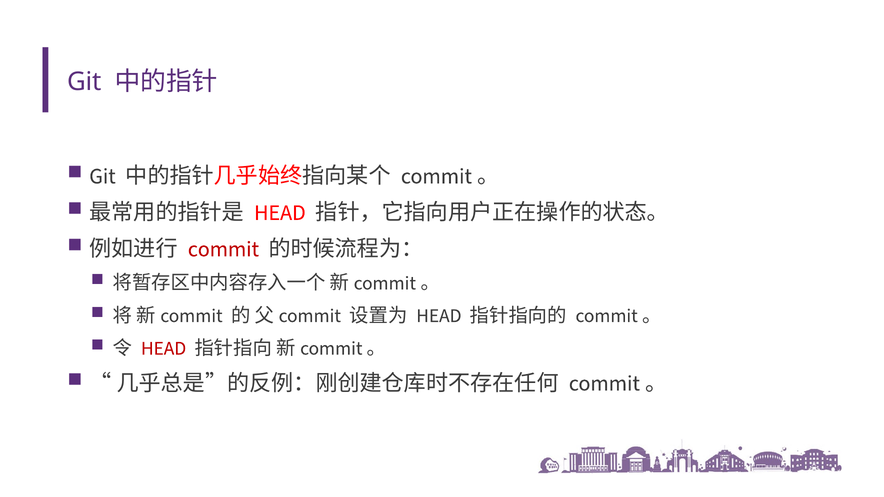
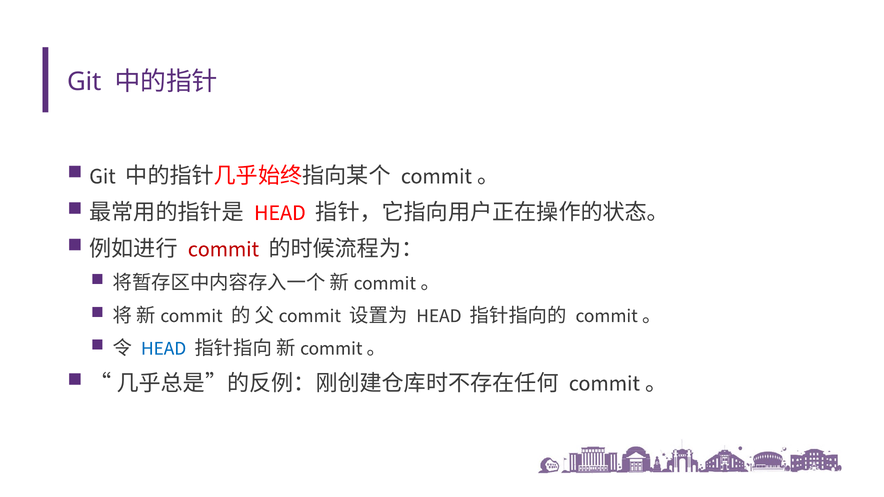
HEAD colour: red -> blue (164, 348)
